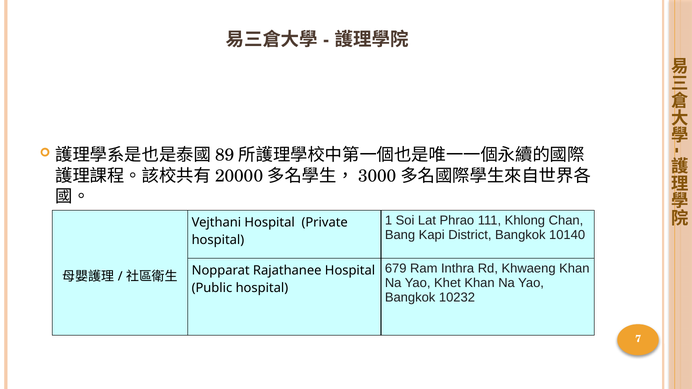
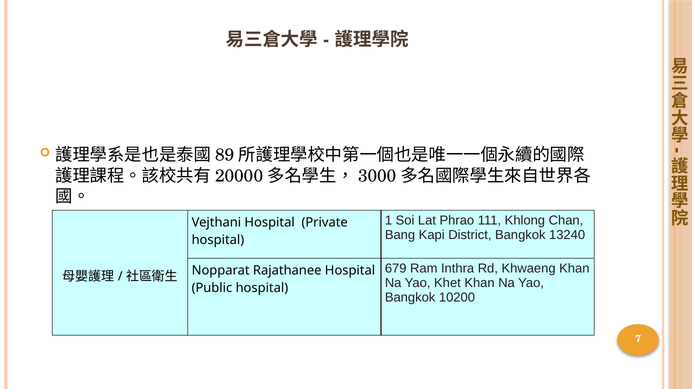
10140: 10140 -> 13240 (567, 235)
10232: 10232 -> 10200 (457, 298)
